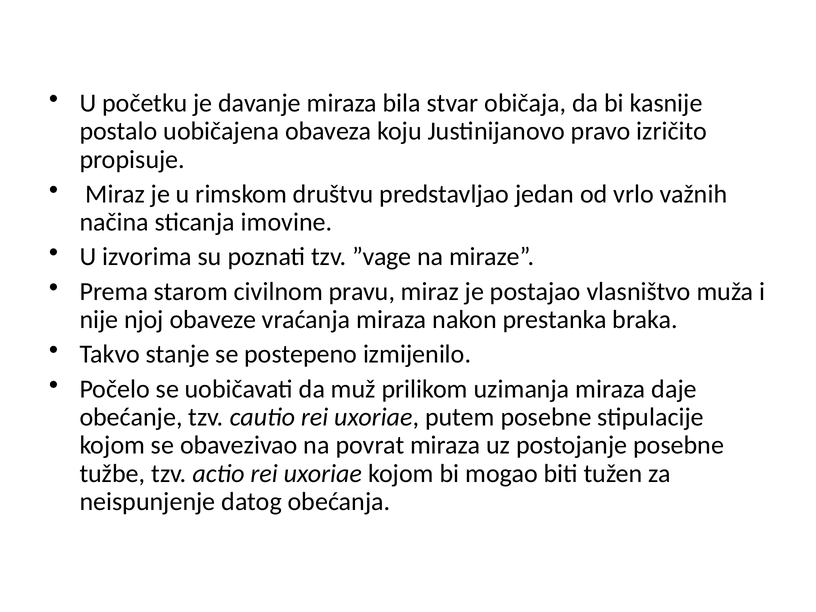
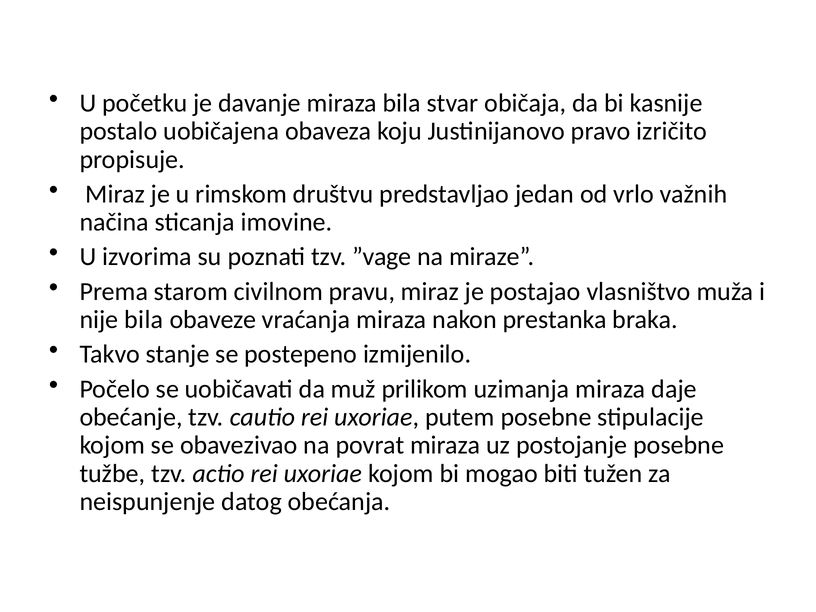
nije njoj: njoj -> bila (144, 320)
